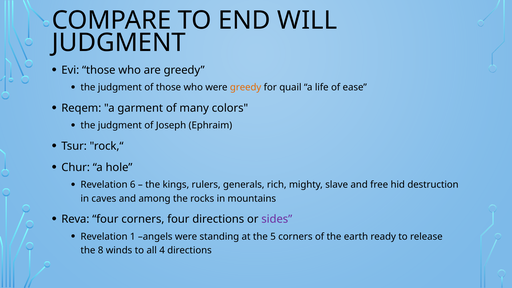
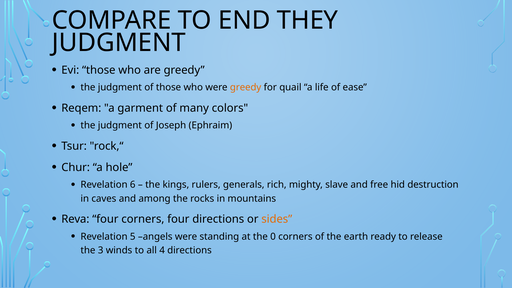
WILL: WILL -> THEY (308, 21)
sides colour: purple -> orange (277, 219)
1: 1 -> 5 (133, 237)
5: 5 -> 0 (273, 237)
8: 8 -> 3 (101, 250)
